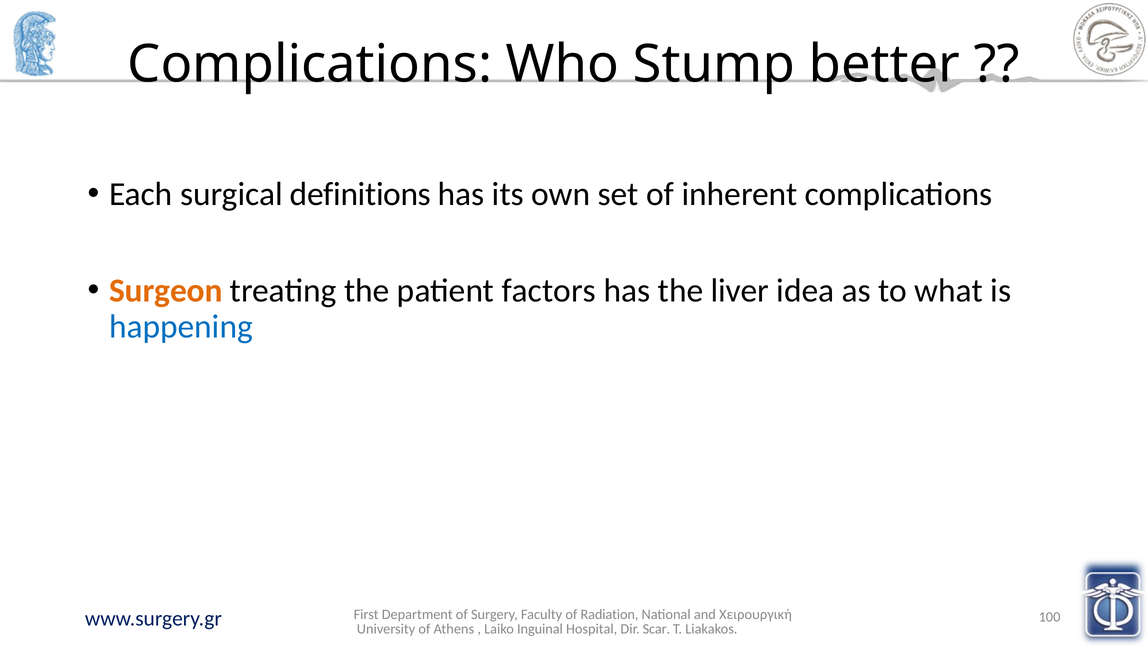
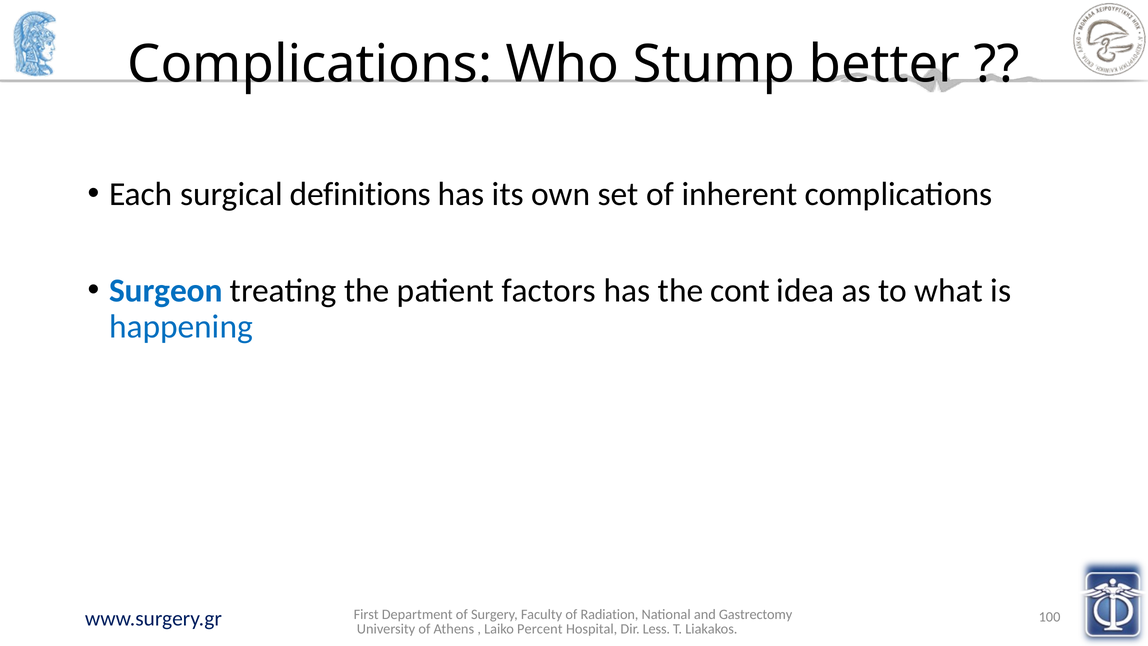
Surgeon colour: orange -> blue (166, 290)
liver: liver -> cont (740, 290)
Χειρουργική: Χειρουργική -> Gastrectomy (756, 614)
Inguinal: Inguinal -> Percent (540, 629)
Scar: Scar -> Less (656, 629)
